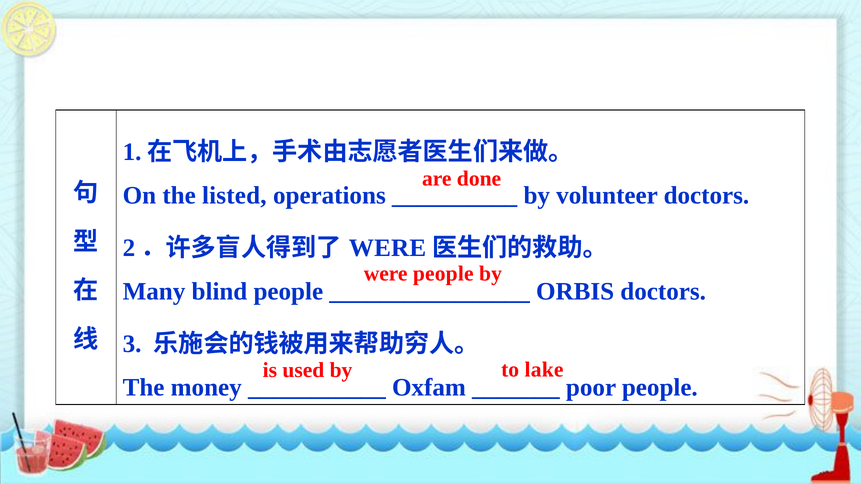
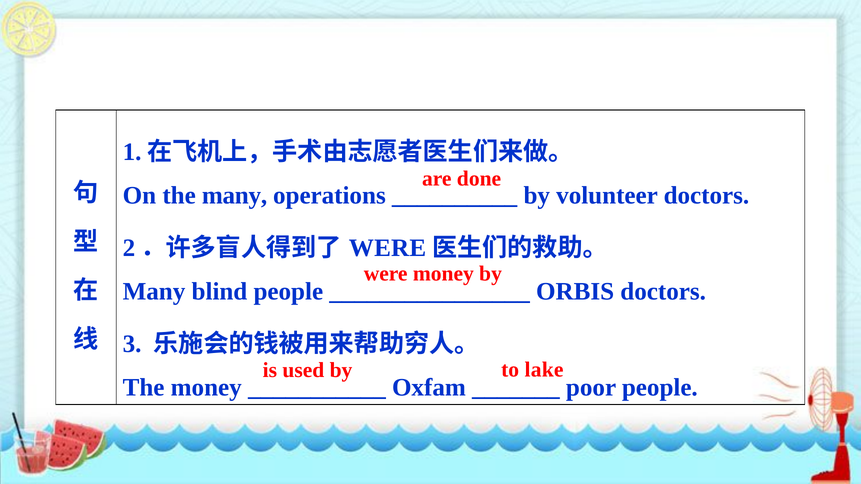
the listed: listed -> many (235, 196)
were people: people -> money (443, 274)
